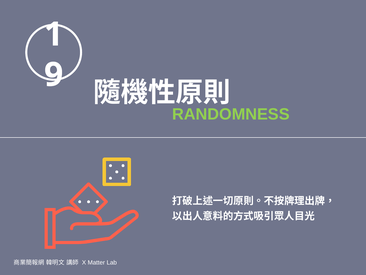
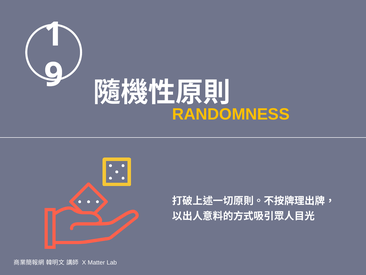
RANDOMNESS colour: light green -> yellow (231, 114)
